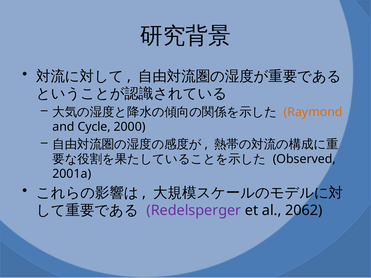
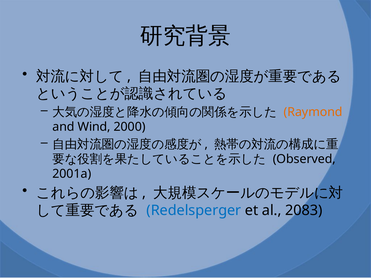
Cycle: Cycle -> Wind (94, 127)
Redelsperger colour: purple -> blue (194, 210)
2062: 2062 -> 2083 (304, 210)
